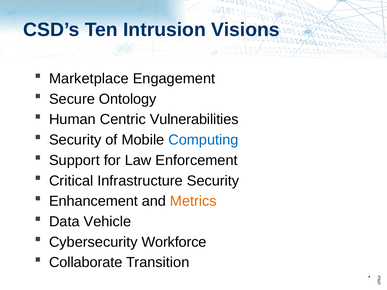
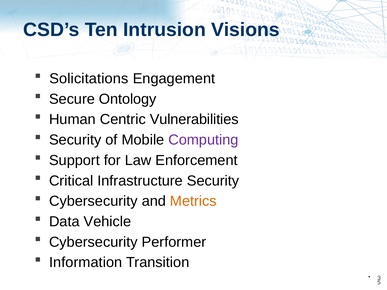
Marketplace: Marketplace -> Solicitations (89, 79)
Computing colour: blue -> purple (203, 140)
Enhancement: Enhancement -> Cybersecurity (93, 201)
Workforce: Workforce -> Performer (174, 242)
Collaborate: Collaborate -> Information (86, 263)
